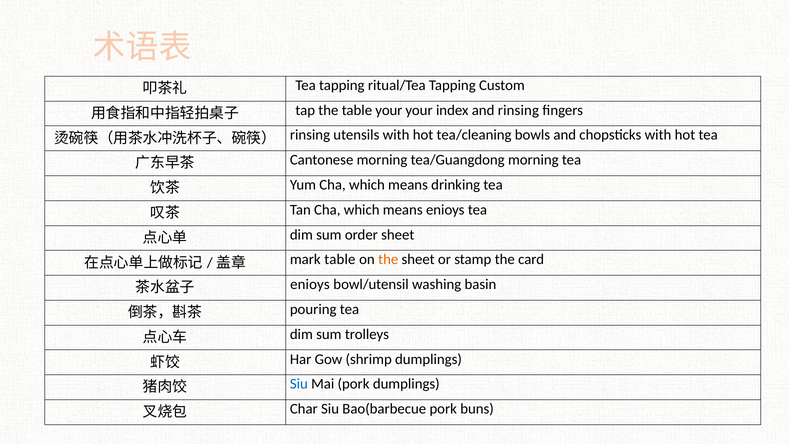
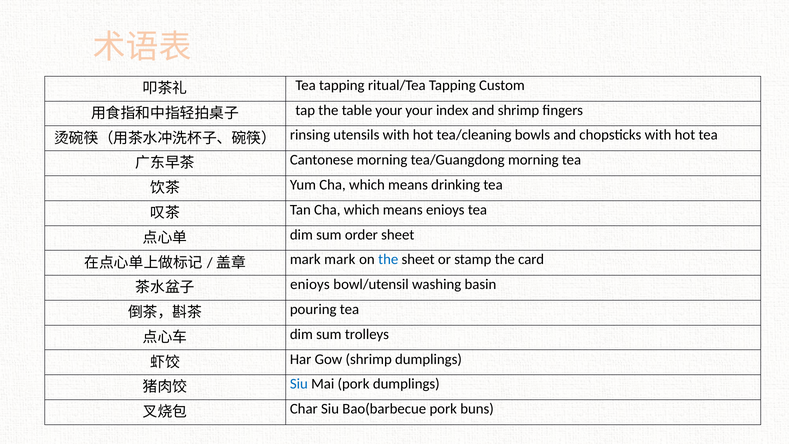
and rinsing: rinsing -> shrimp (519, 110)
mark table: table -> mark (340, 259)
the colour: orange -> blue (388, 259)
